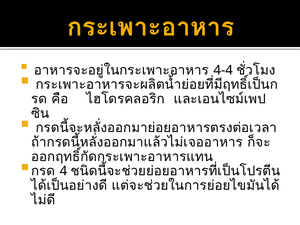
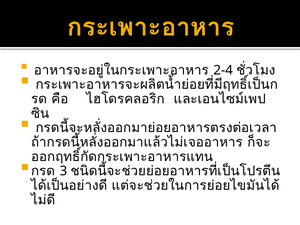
4-4: 4-4 -> 2-4 (223, 70)
4: 4 -> 3 (63, 171)
